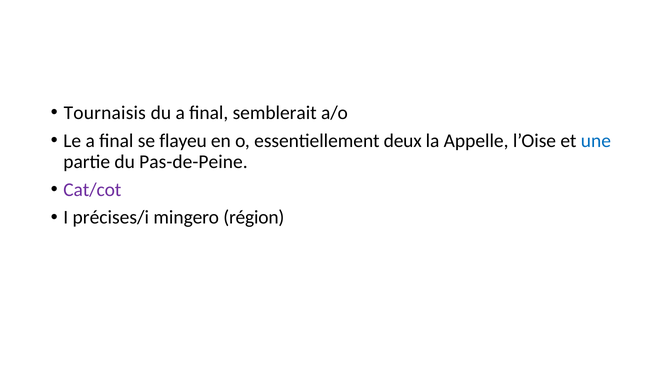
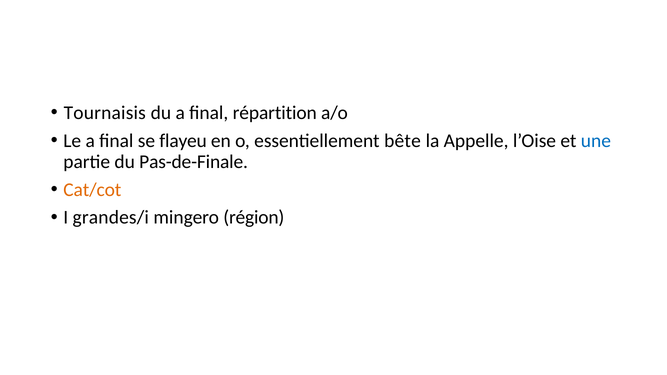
semblerait: semblerait -> répartition (275, 113)
deux: deux -> bête (403, 141)
Pas-de-Peine: Pas-de-Peine -> Pas-de-Finale (194, 162)
Cat/cot colour: purple -> orange (92, 190)
précises/i: précises/i -> grandes/i (111, 218)
